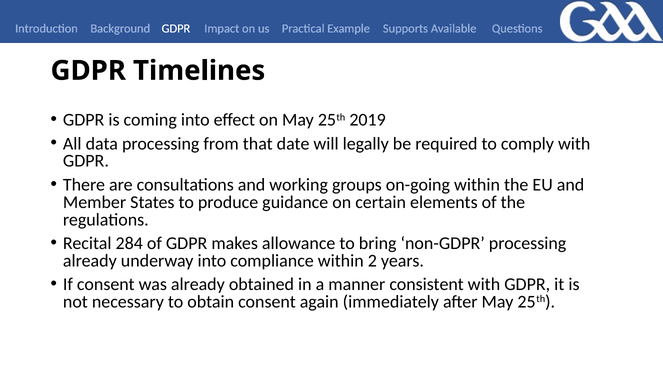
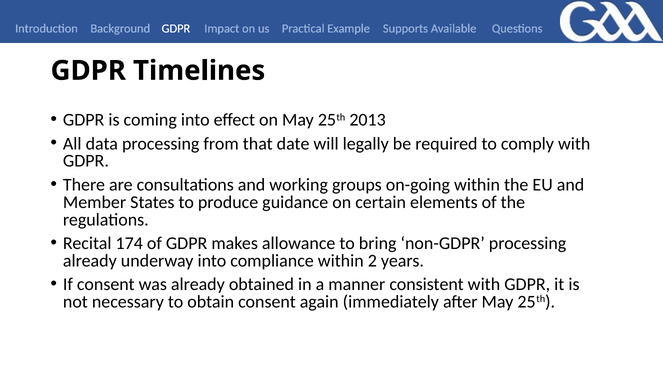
2019: 2019 -> 2013 (368, 120)
284: 284 -> 174 (129, 243)
